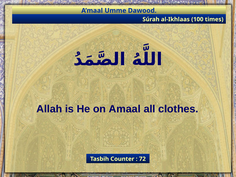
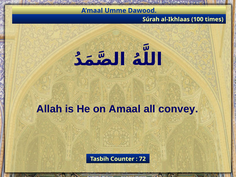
clothes: clothes -> convey (178, 109)
